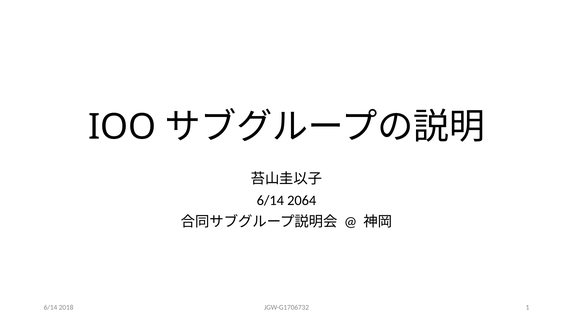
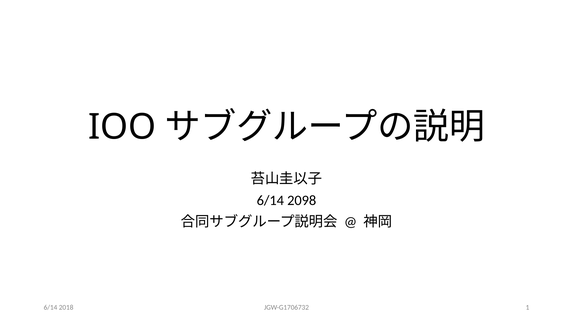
2064: 2064 -> 2098 (302, 201)
